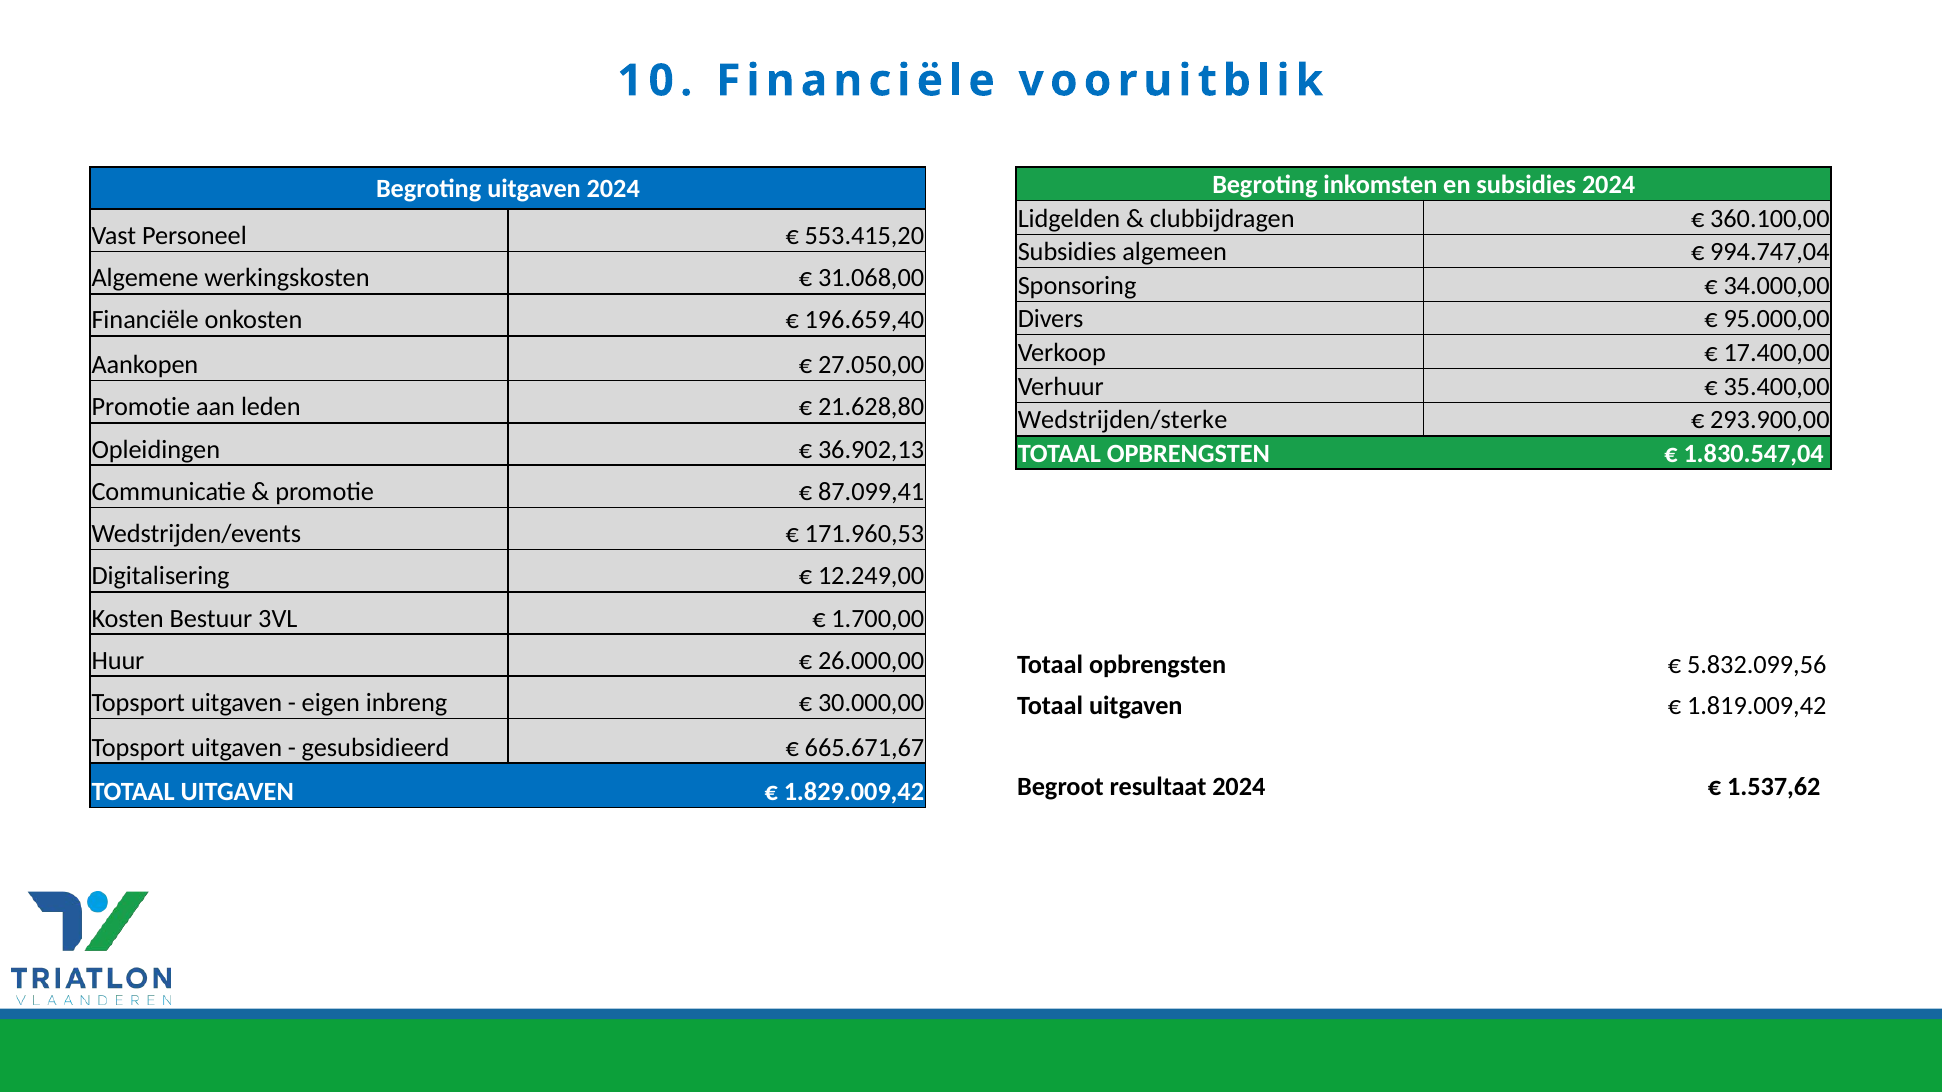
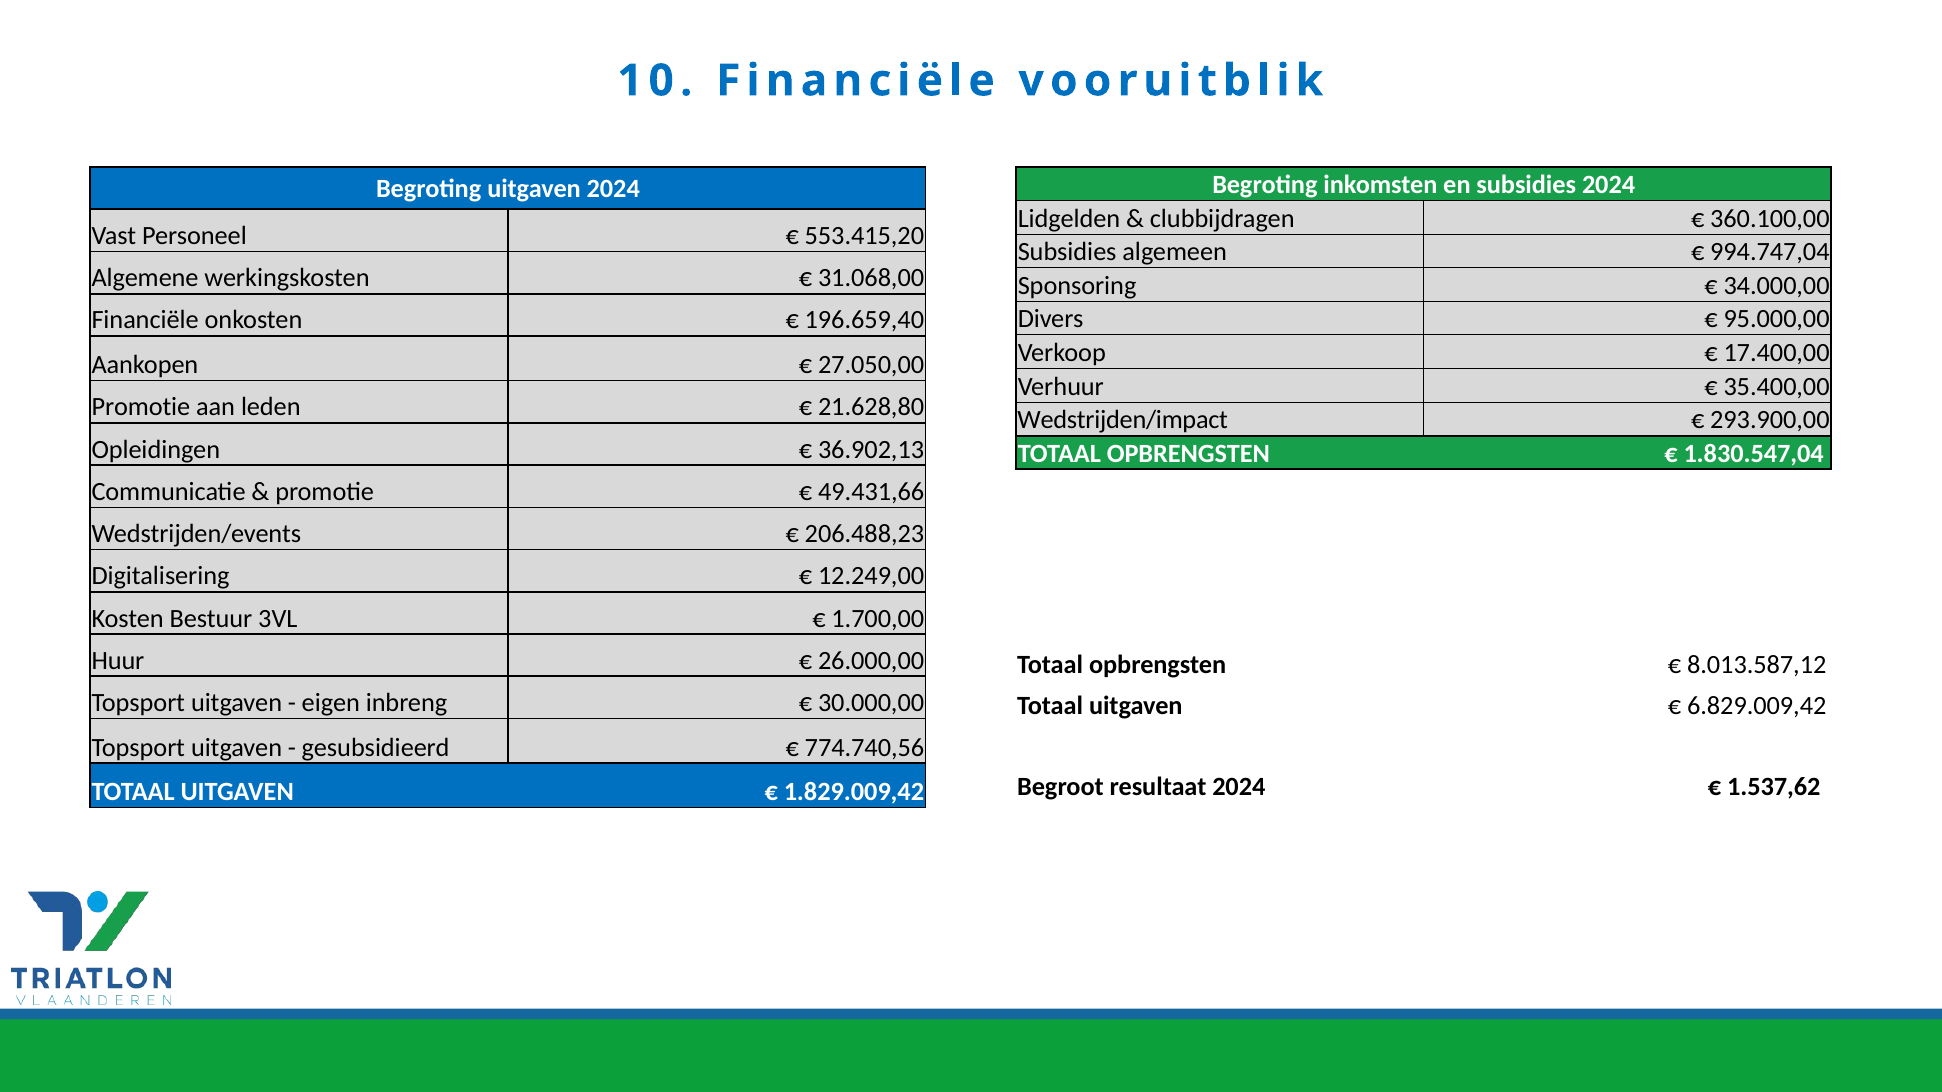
Wedstrijden/sterke: Wedstrijden/sterke -> Wedstrijden/impact (1123, 420)
87.099,41: 87.099,41 -> 49.431,66 (871, 492)
171.960,53: 171.960,53 -> 206.488,23 (864, 534)
5.832.099,56: 5.832.099,56 -> 8.013.587,12 (1757, 665)
1.819.009,42: 1.819.009,42 -> 6.829.009,42 (1757, 706)
665.671,67: 665.671,67 -> 774.740,56 (864, 748)
